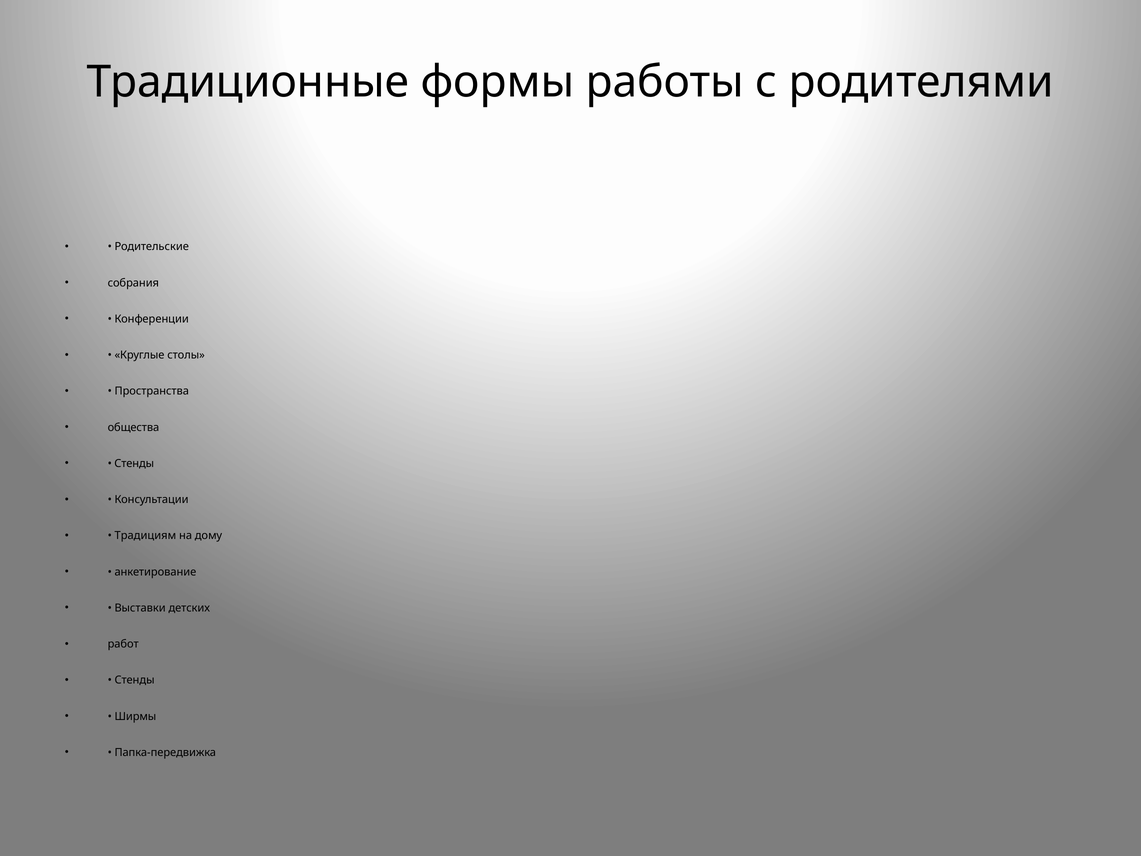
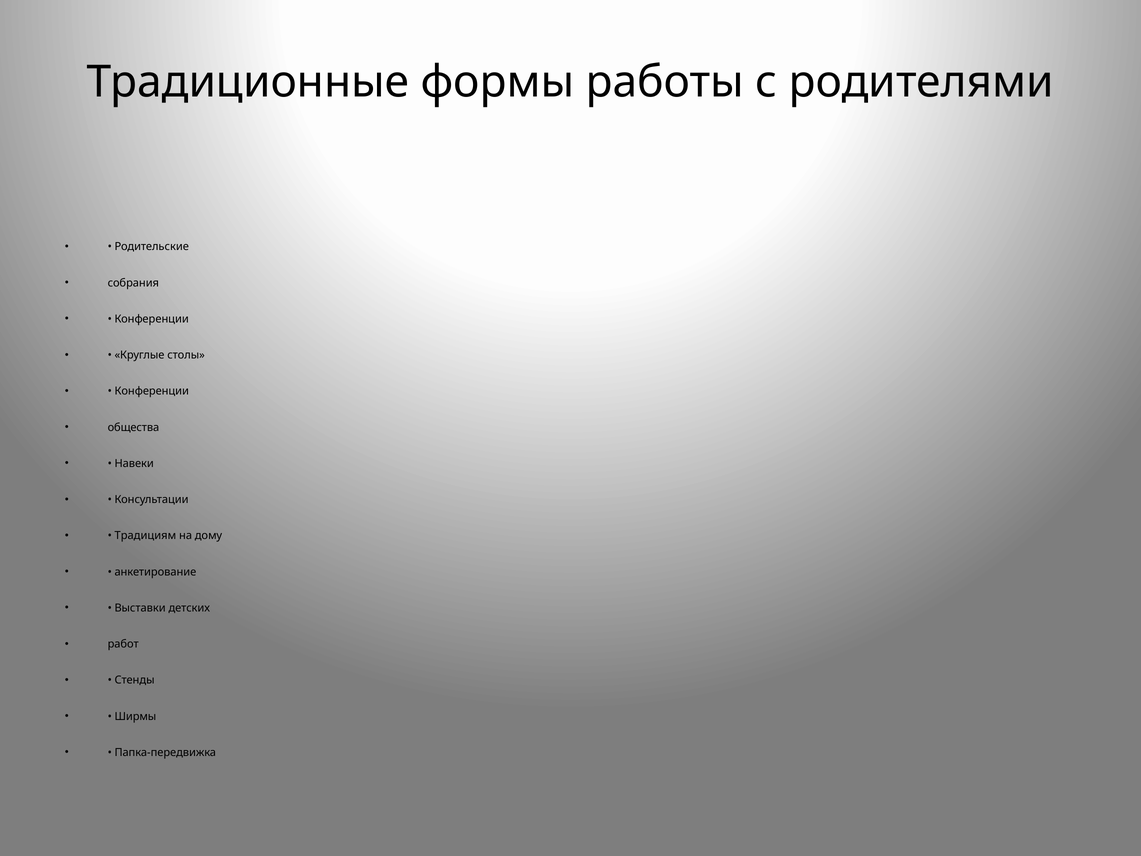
Пространства: Пространства -> Конференции (152, 391)
Стенды: Стенды -> Навеки (134, 463)
